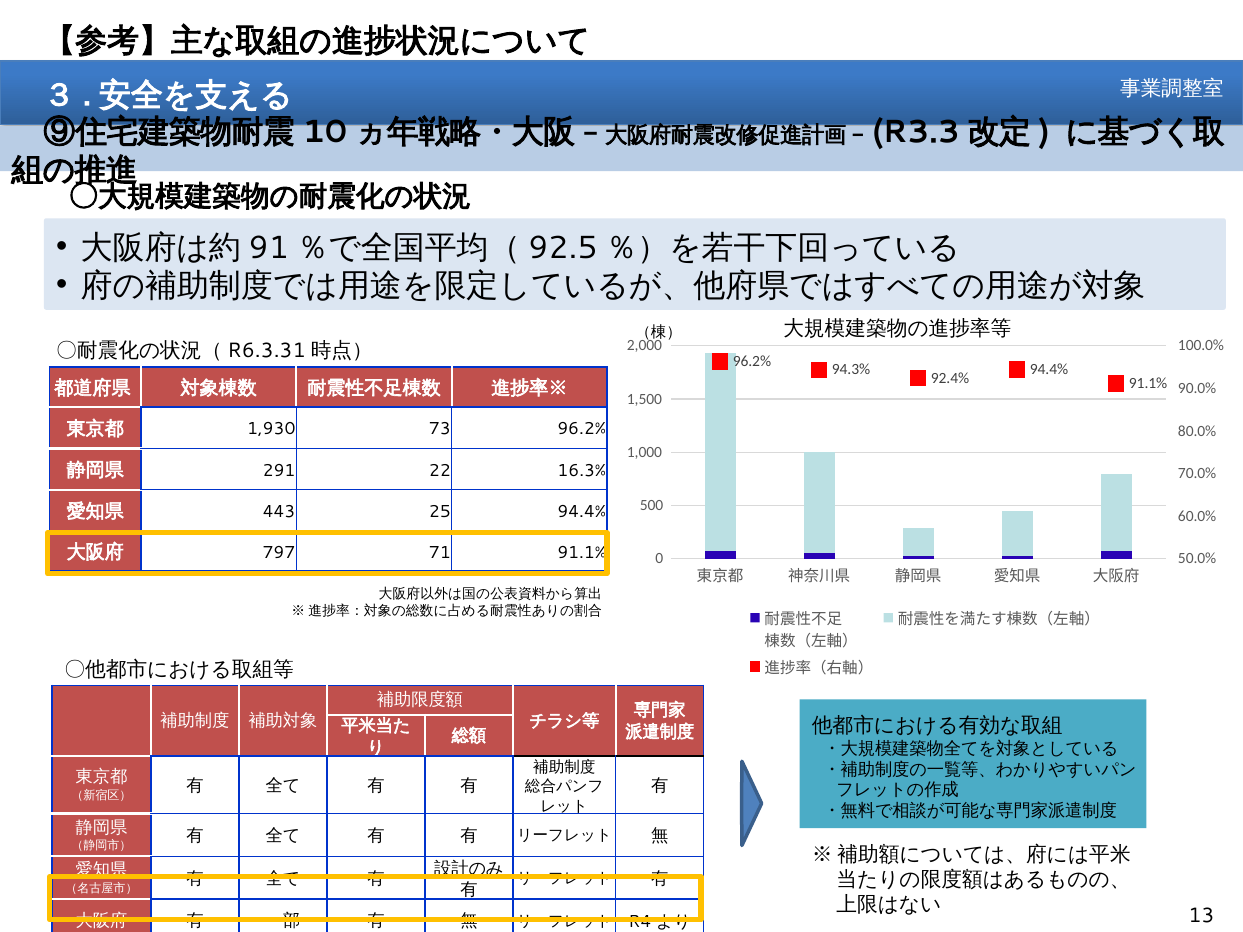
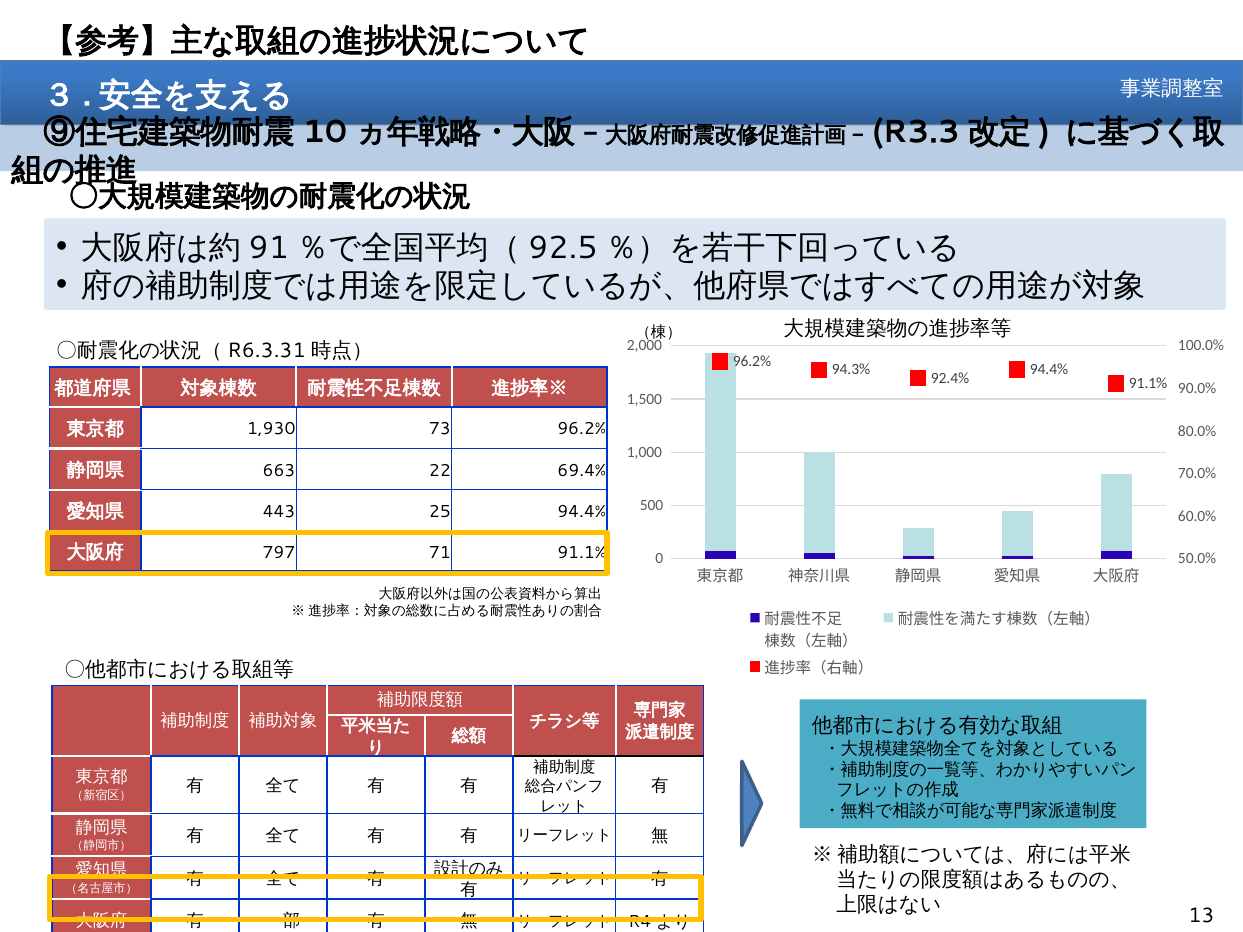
291: 291 -> 663 (279, 471)
16.3%: 16.3% -> 69.4% (582, 471)
